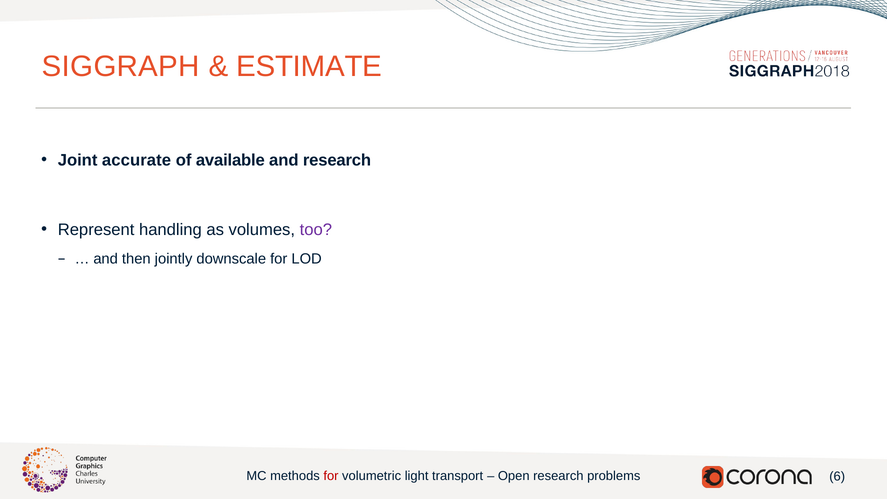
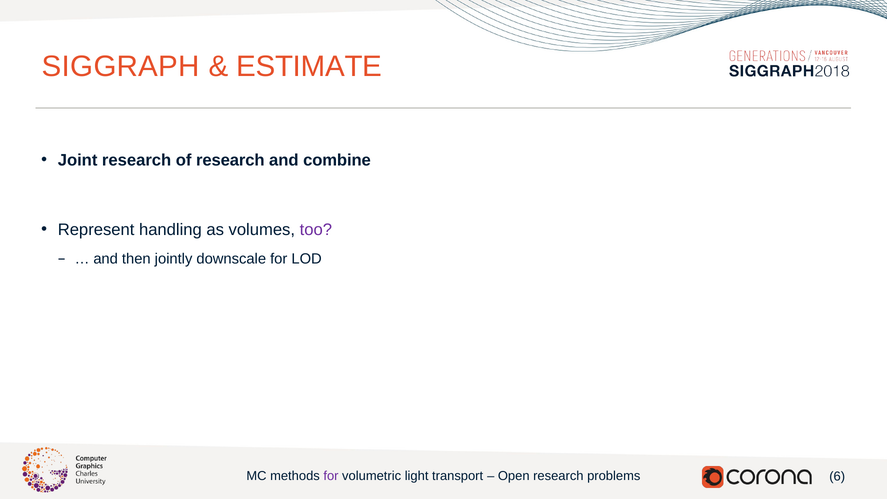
Joint accurate: accurate -> research (137, 160)
of available: available -> research (230, 160)
and research: research -> combine (337, 160)
for colour: red -> purple (331, 476)
